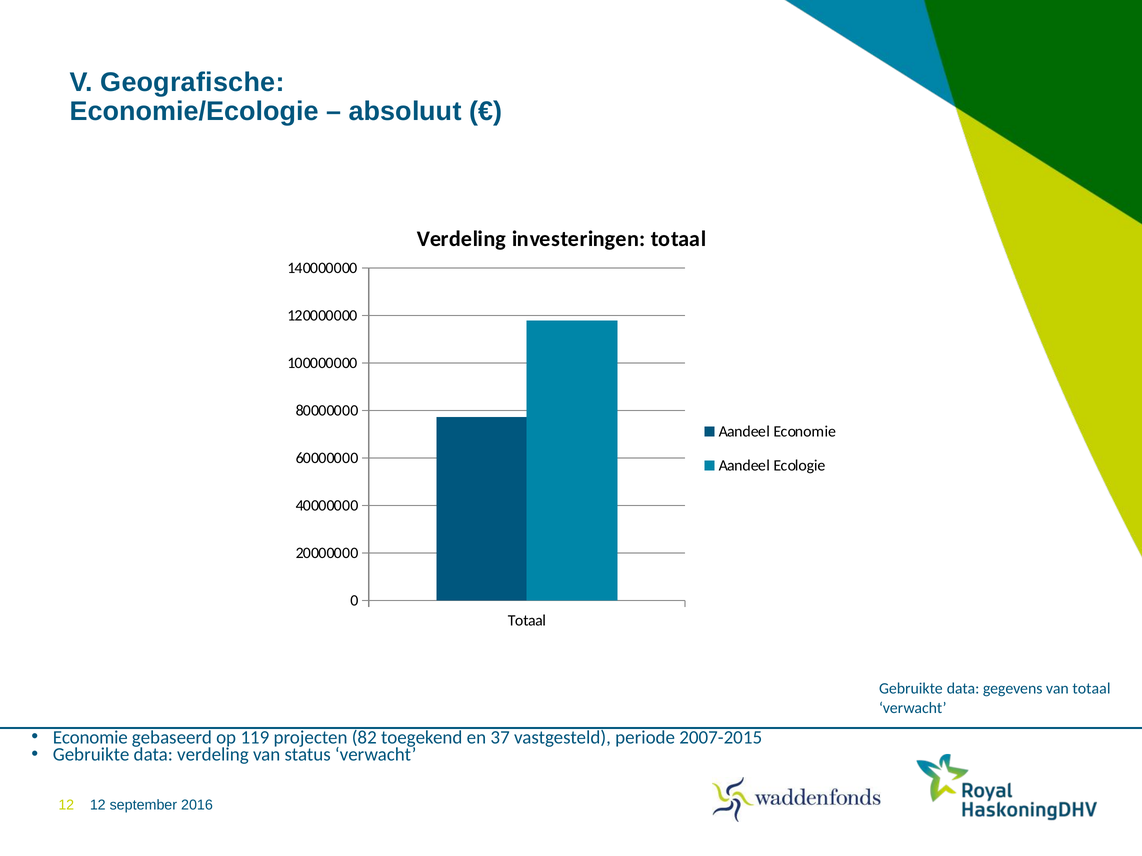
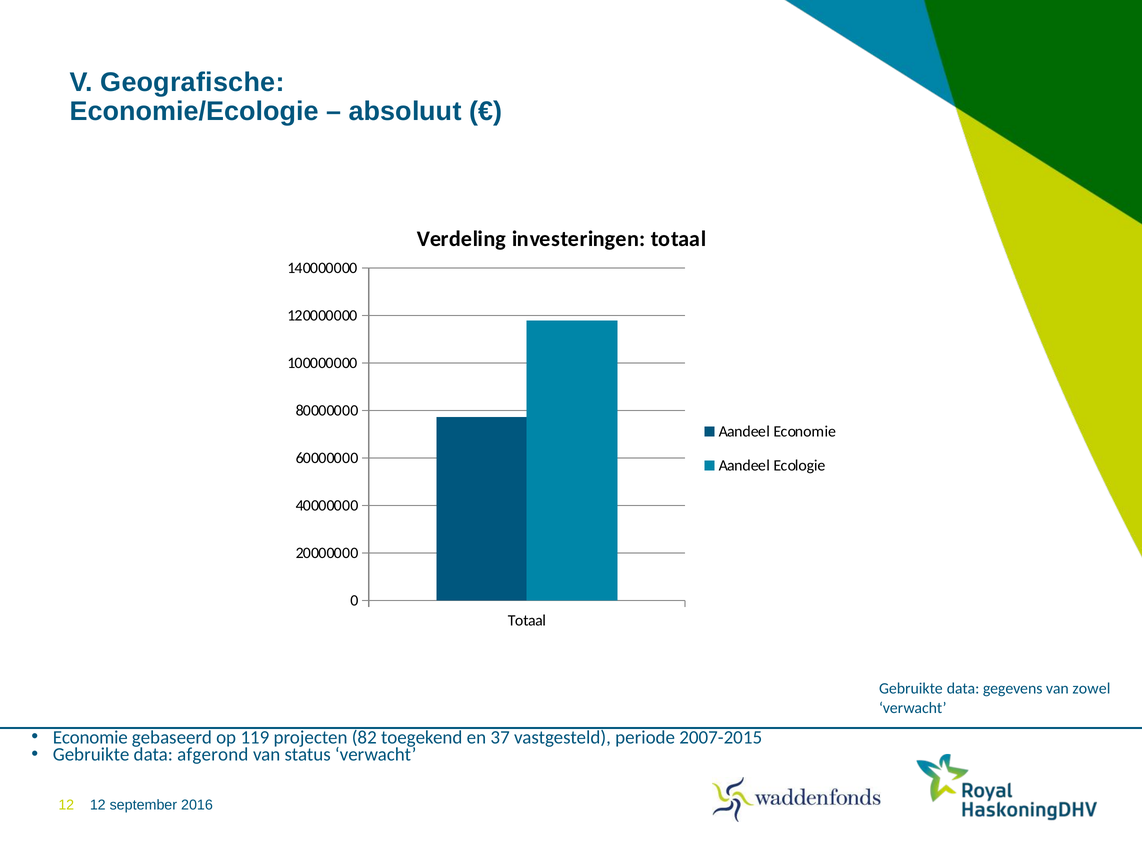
van totaal: totaal -> zowel (1091, 688)
data verdeling: verdeling -> afgerond (213, 755)
